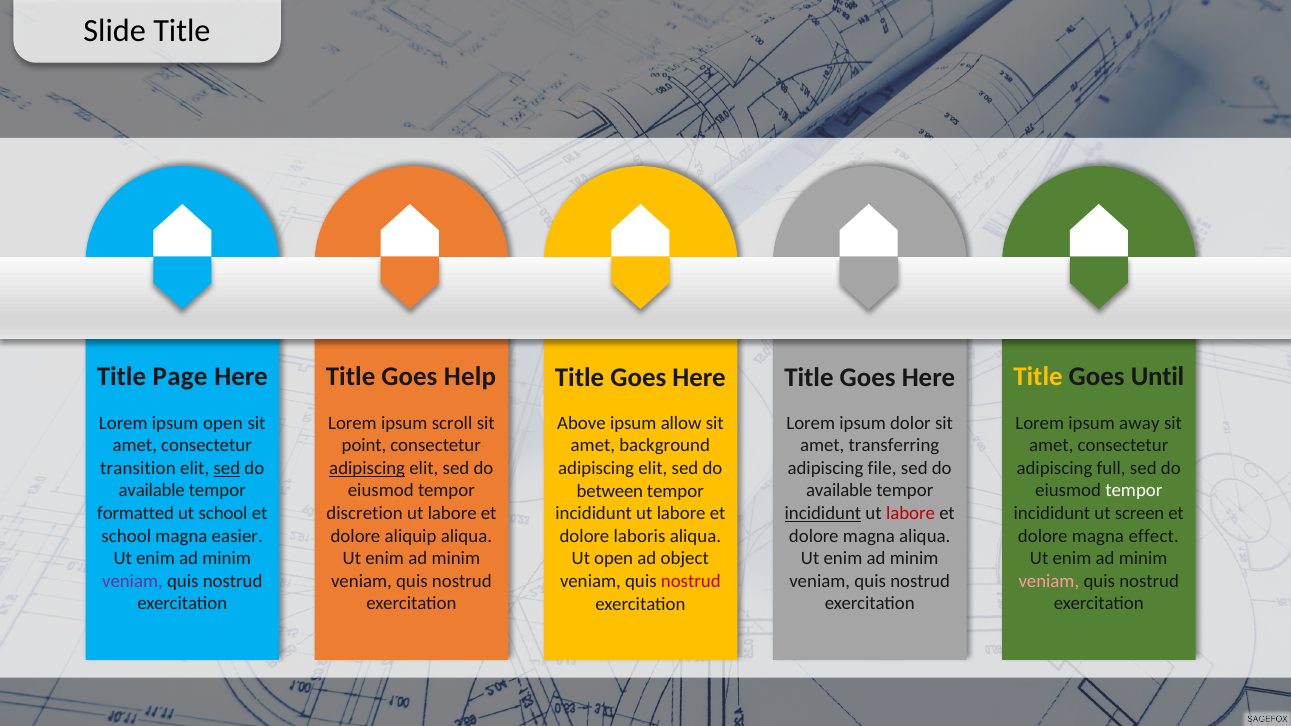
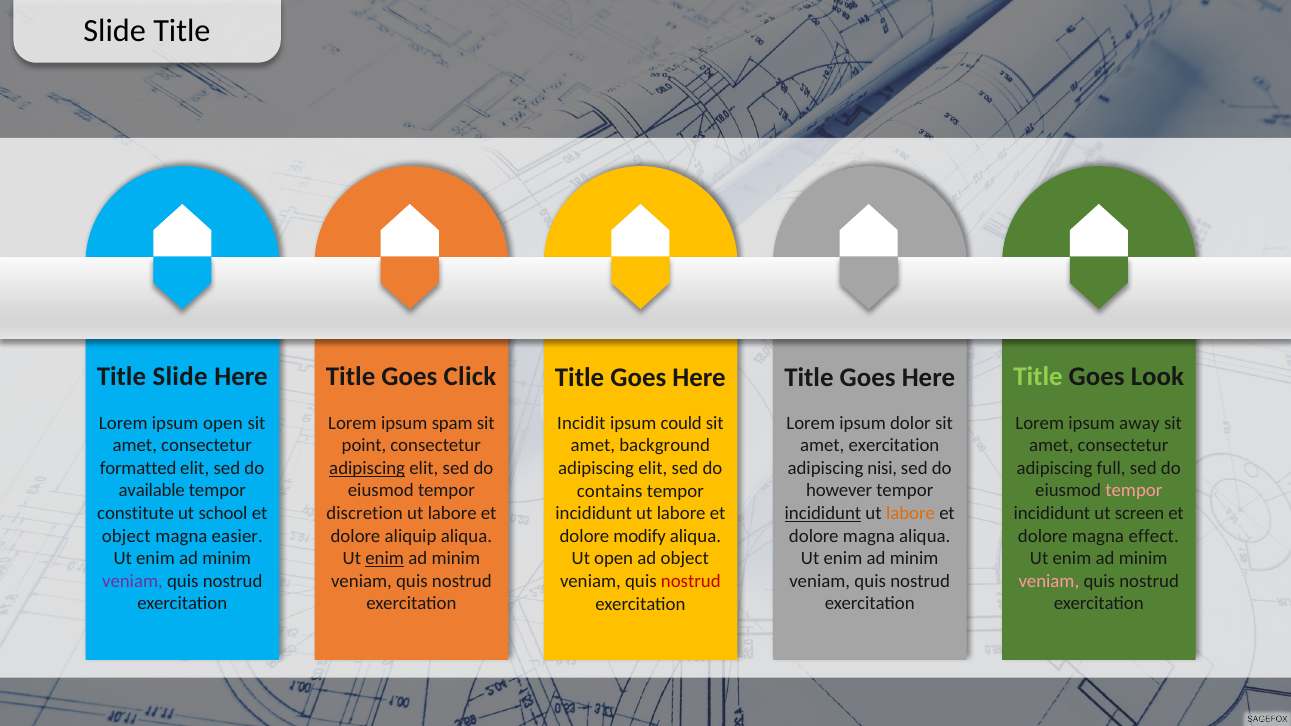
Title Page: Page -> Slide (180, 377)
Help: Help -> Click (470, 377)
Title colour: yellow -> light green (1038, 377)
Until: Until -> Look (1157, 377)
scroll: scroll -> spam (452, 423)
Above: Above -> Incidit (581, 423)
allow: allow -> could (681, 423)
amet transferring: transferring -> exercitation (894, 446)
transition: transition -> formatted (138, 468)
sed underline: present -> none (227, 468)
file: file -> nisi (882, 468)
tempor colour: white -> pink (1134, 491)
between: between -> contains (610, 491)
available: available -> however (839, 491)
formatted: formatted -> constitute (136, 513)
labore colour: red -> orange (911, 513)
school: school -> object (126, 536)
laboris: laboris -> modify (640, 536)
enim underline: none -> present (385, 559)
